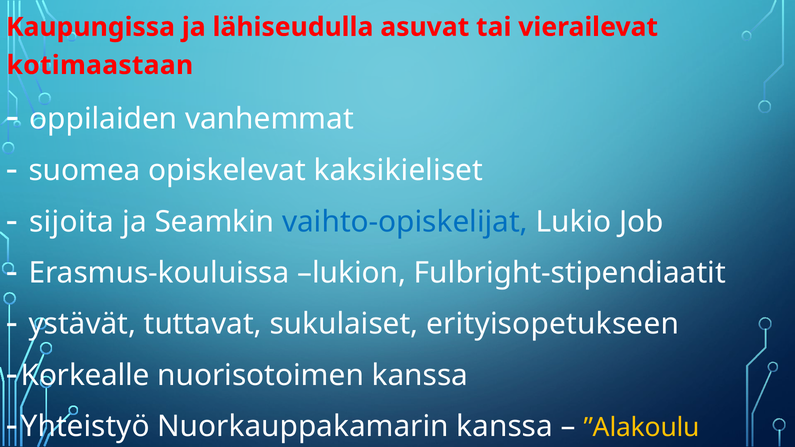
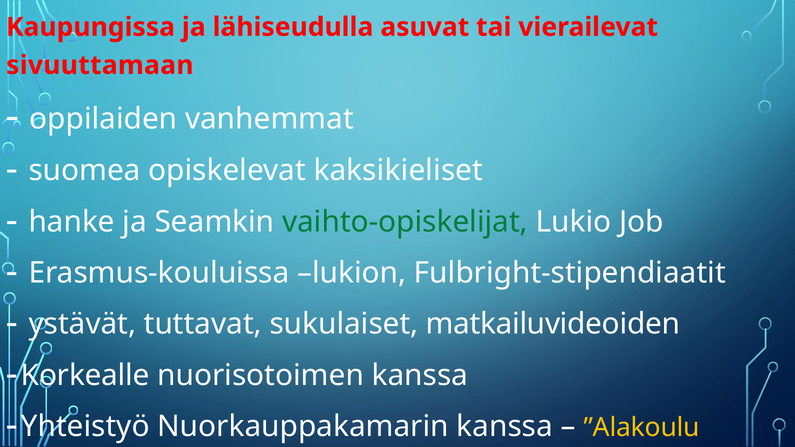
kotimaastaan: kotimaastaan -> sivuuttamaan (100, 65)
sijoita: sijoita -> hanke (72, 222)
vaihto-opiskelijat colour: blue -> green (405, 222)
erityisopetukseen: erityisopetukseen -> matkailuvideoiden (553, 324)
